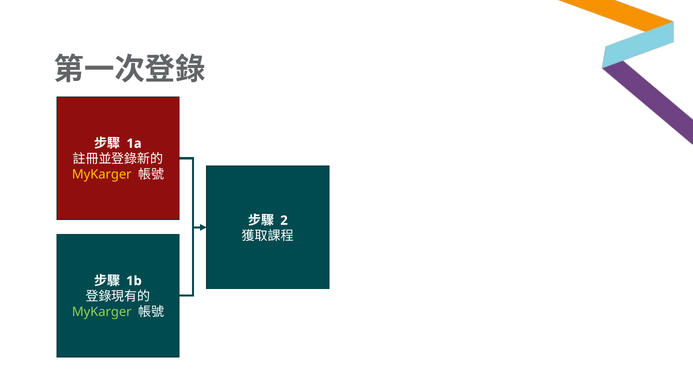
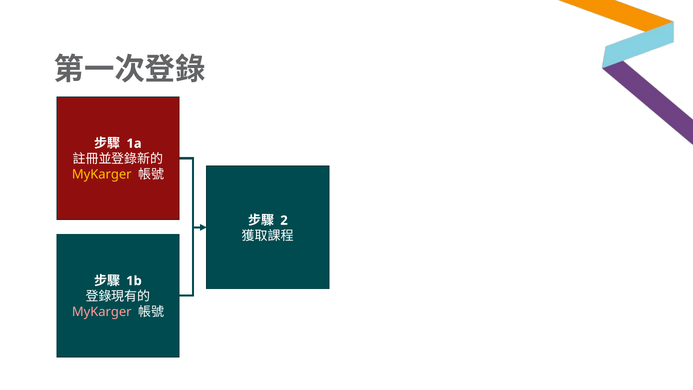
MyKarger colour: light green -> pink (102, 312)
